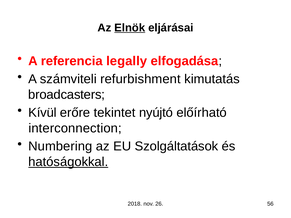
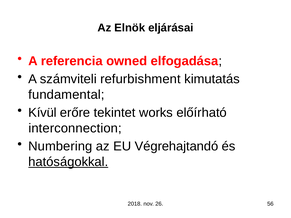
Elnök underline: present -> none (130, 28)
legally: legally -> owned (127, 61)
broadcasters: broadcasters -> fundamental (66, 95)
nyújtó: nyújtó -> works (156, 113)
Szolgáltatások: Szolgáltatások -> Végrehajtandó (176, 146)
